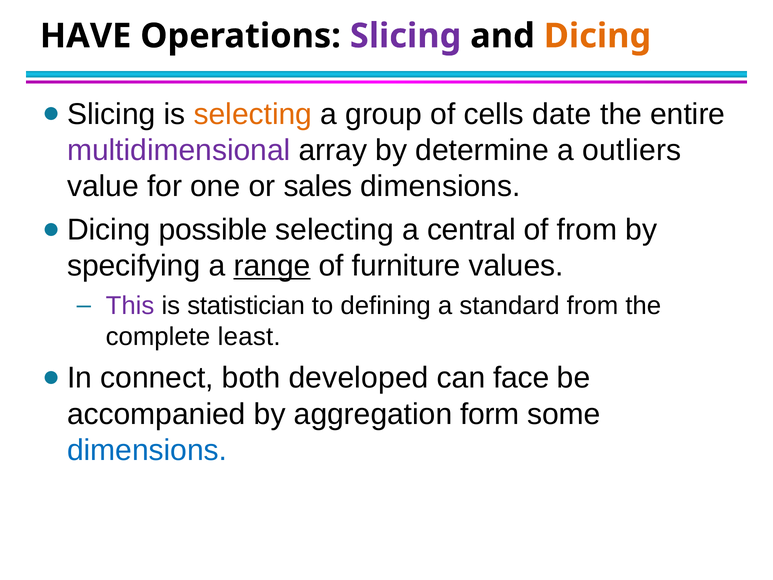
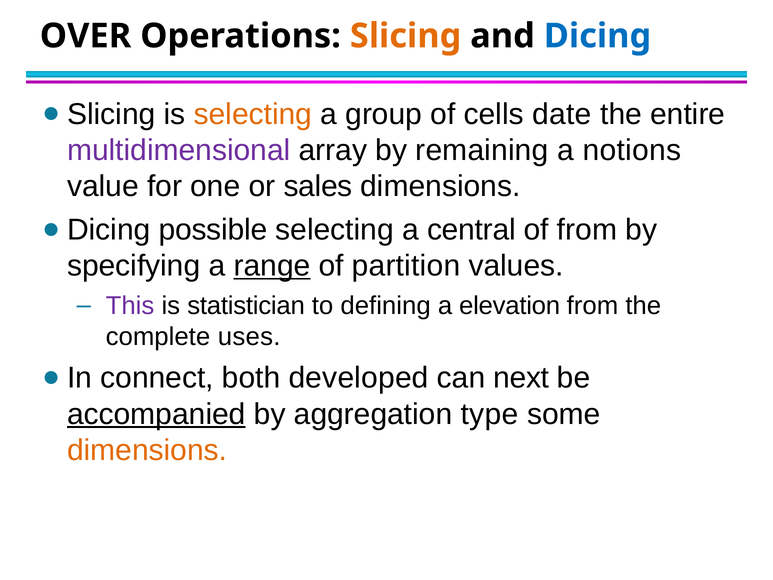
HAVE: HAVE -> OVER (86, 36)
Slicing colour: purple -> orange (406, 36)
Dicing colour: orange -> blue (597, 36)
determine: determine -> remaining (482, 150)
outliers: outliers -> notions (632, 150)
furniture: furniture -> partition (406, 266)
standard: standard -> elevation (510, 306)
least: least -> uses (249, 337)
face: face -> next (521, 378)
accompanied underline: none -> present (156, 414)
form: form -> type (490, 414)
dimensions colour: blue -> orange (147, 450)
